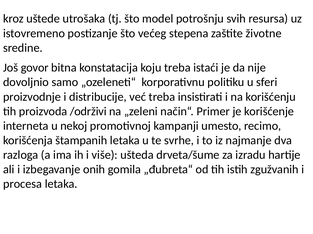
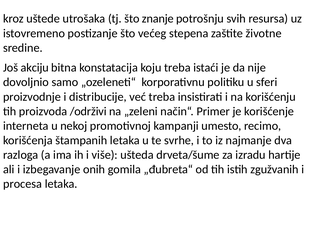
model: model -> znanje (158, 19)
govor: govor -> akciju (35, 68)
